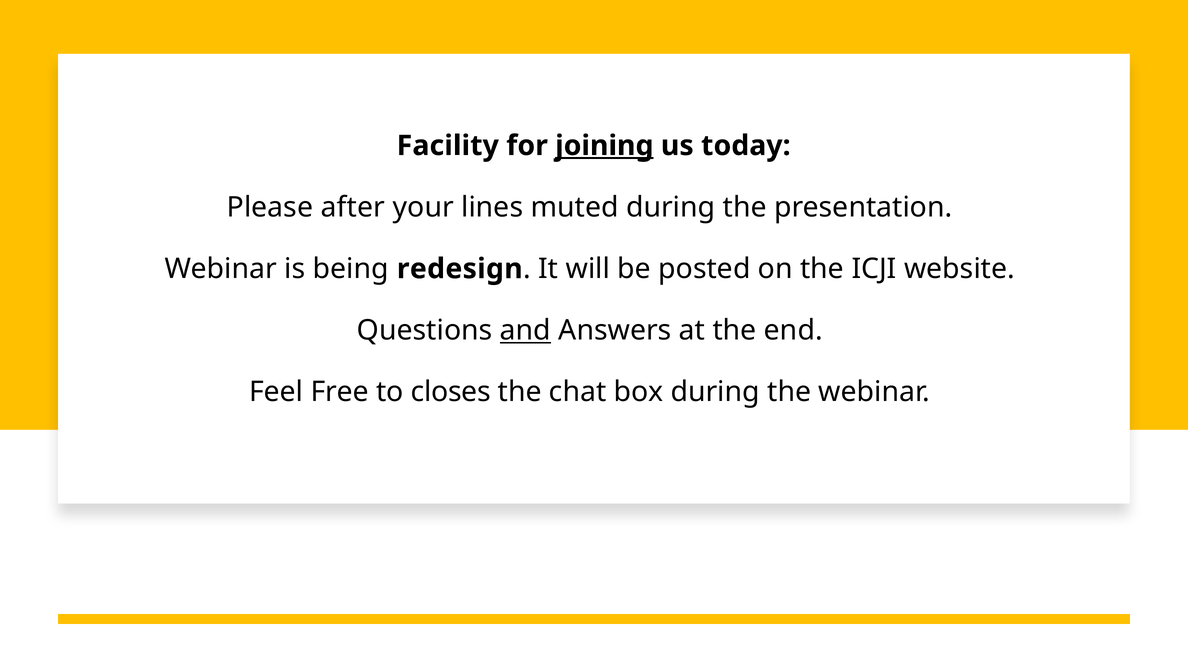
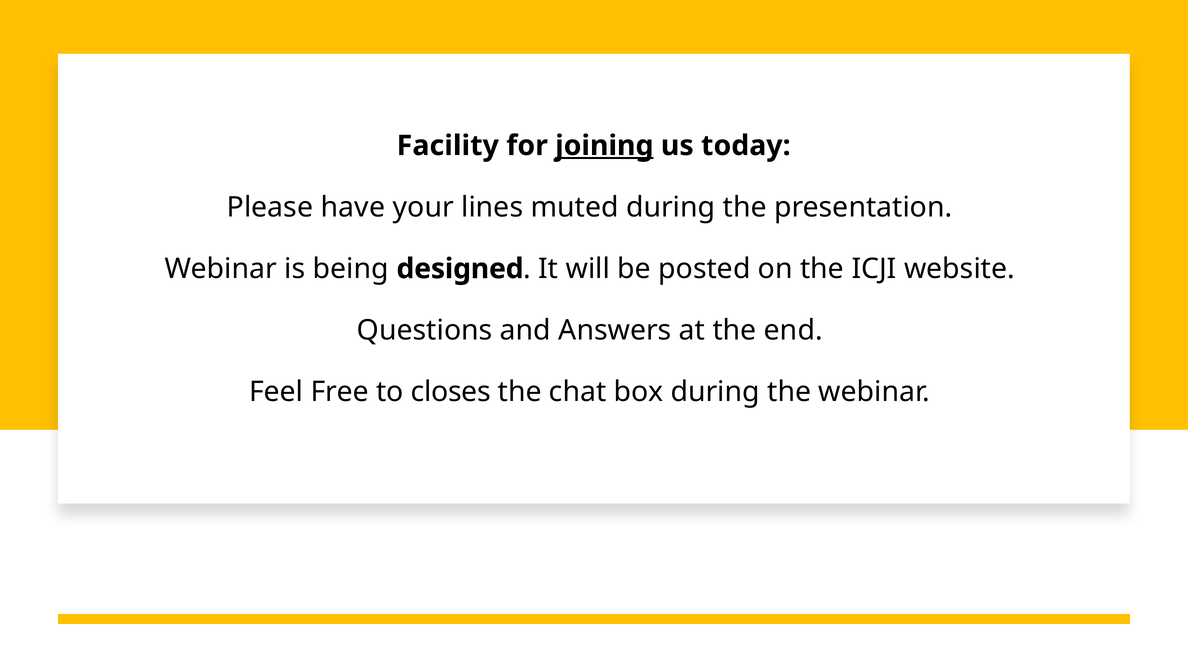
after: after -> have (353, 207)
redesign: redesign -> designed (460, 269)
and underline: present -> none (525, 331)
